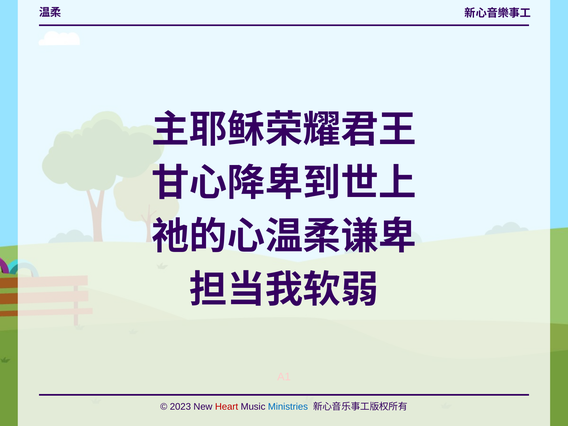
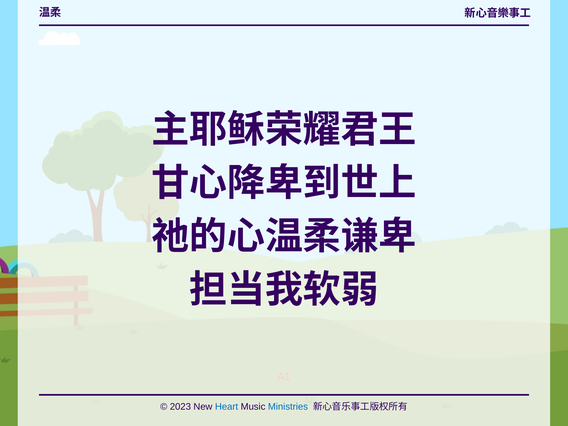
Heart colour: red -> blue (227, 407)
